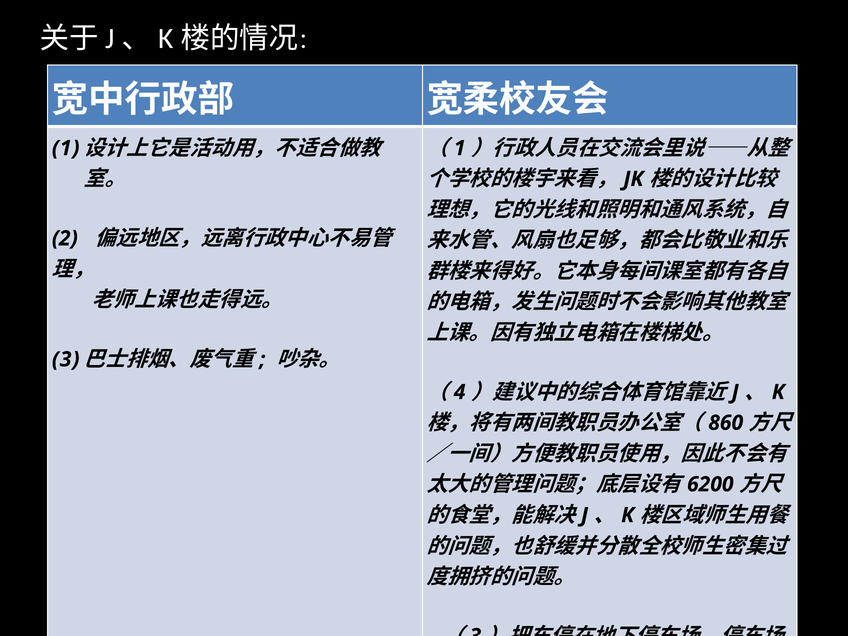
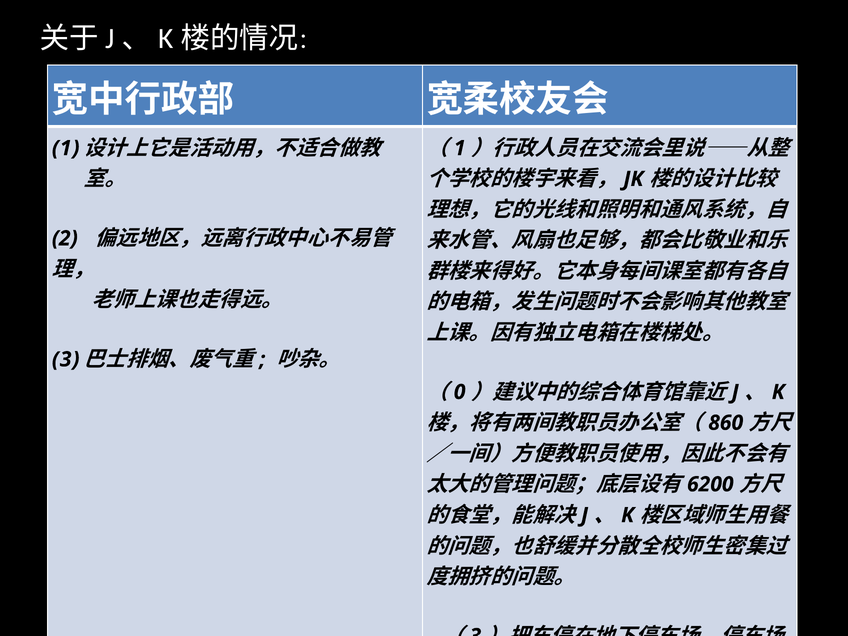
4: 4 -> 0 (460, 392)
